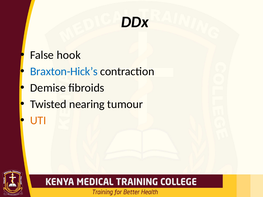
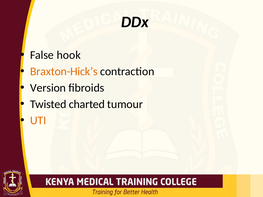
Braxton-Hick’s colour: blue -> orange (64, 72)
Demise: Demise -> Version (48, 88)
nearing: nearing -> charted (87, 104)
